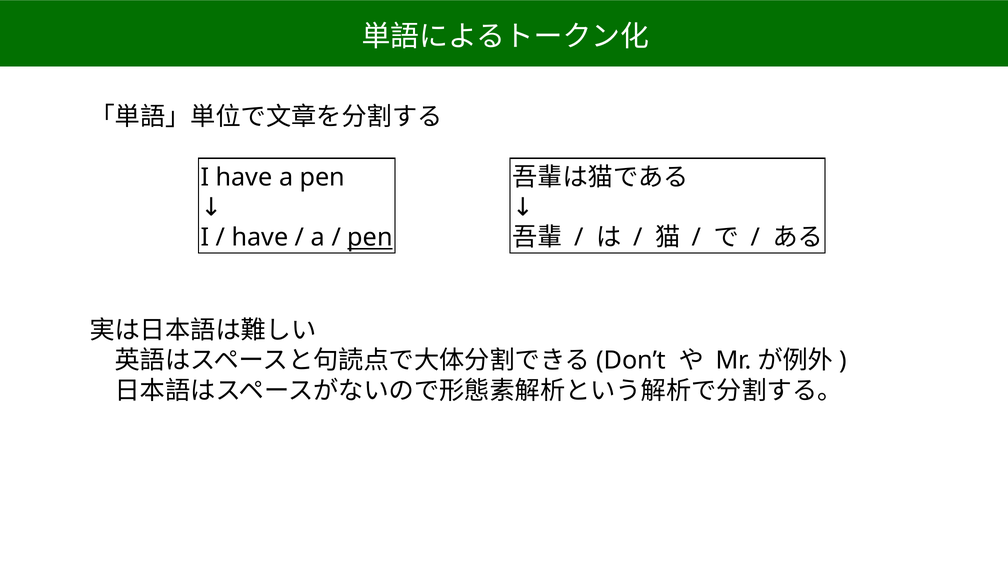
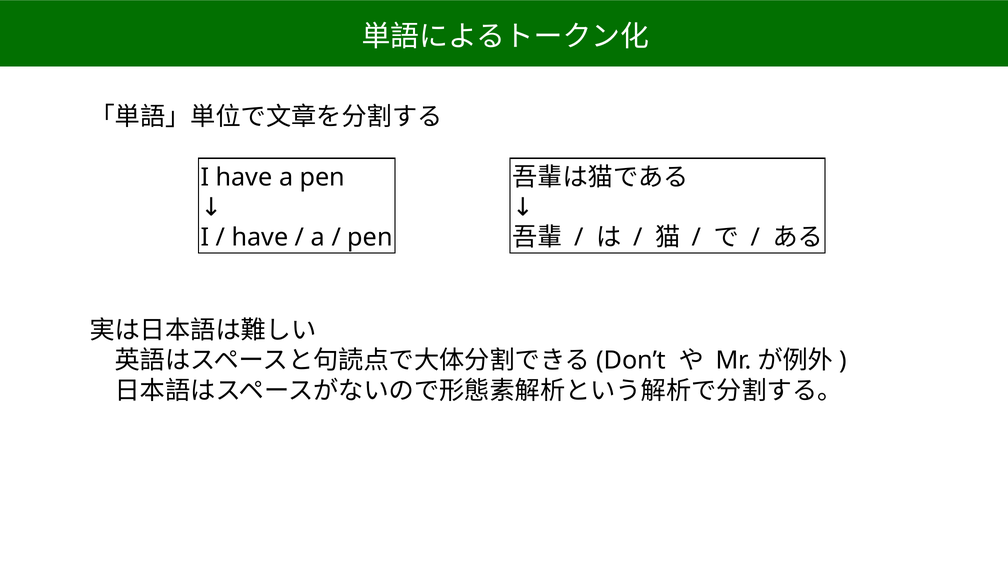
pen underline: present -> none (370, 238)
